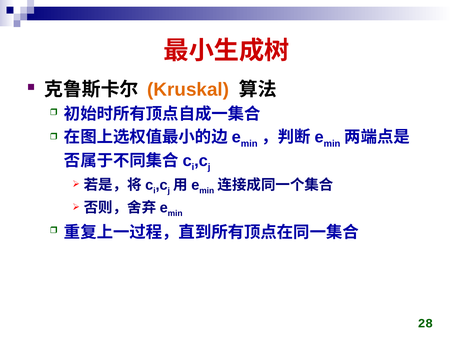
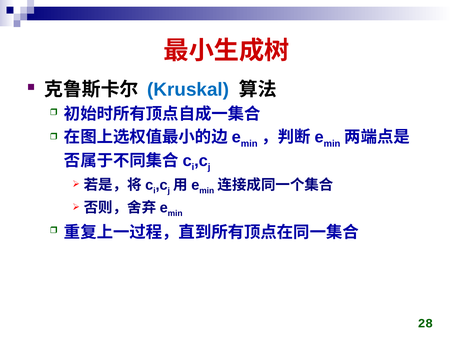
Kruskal colour: orange -> blue (188, 90)
